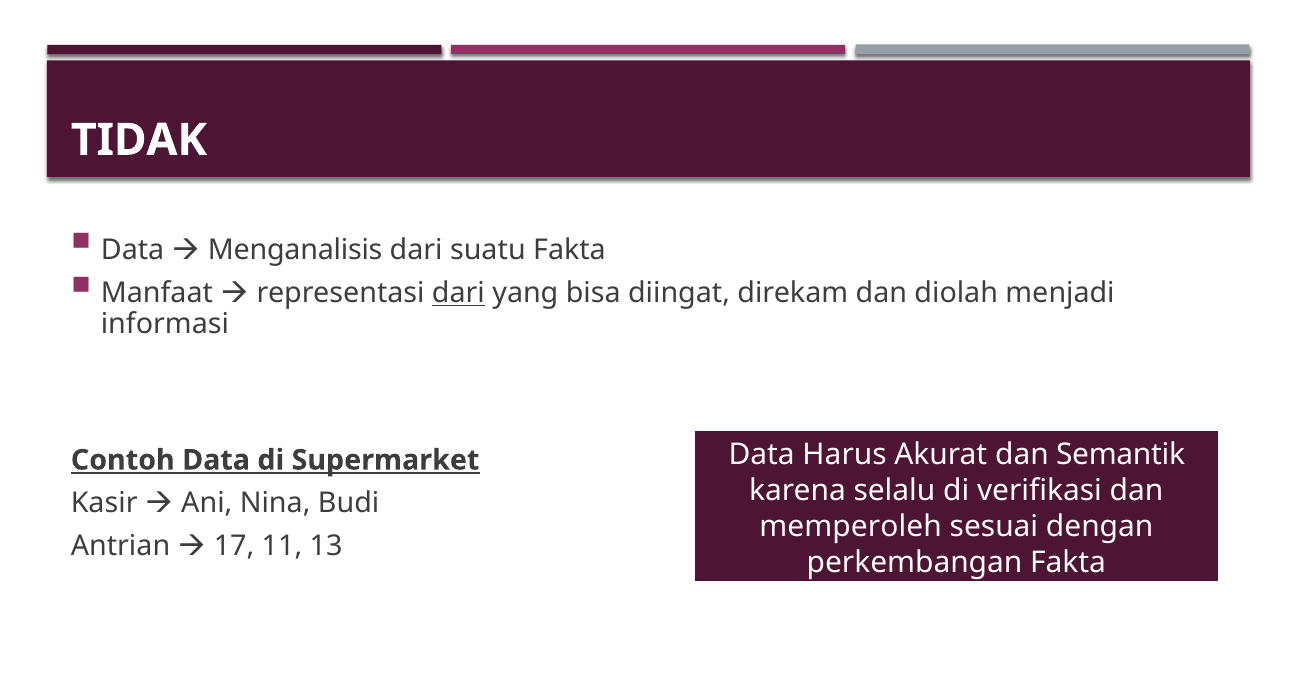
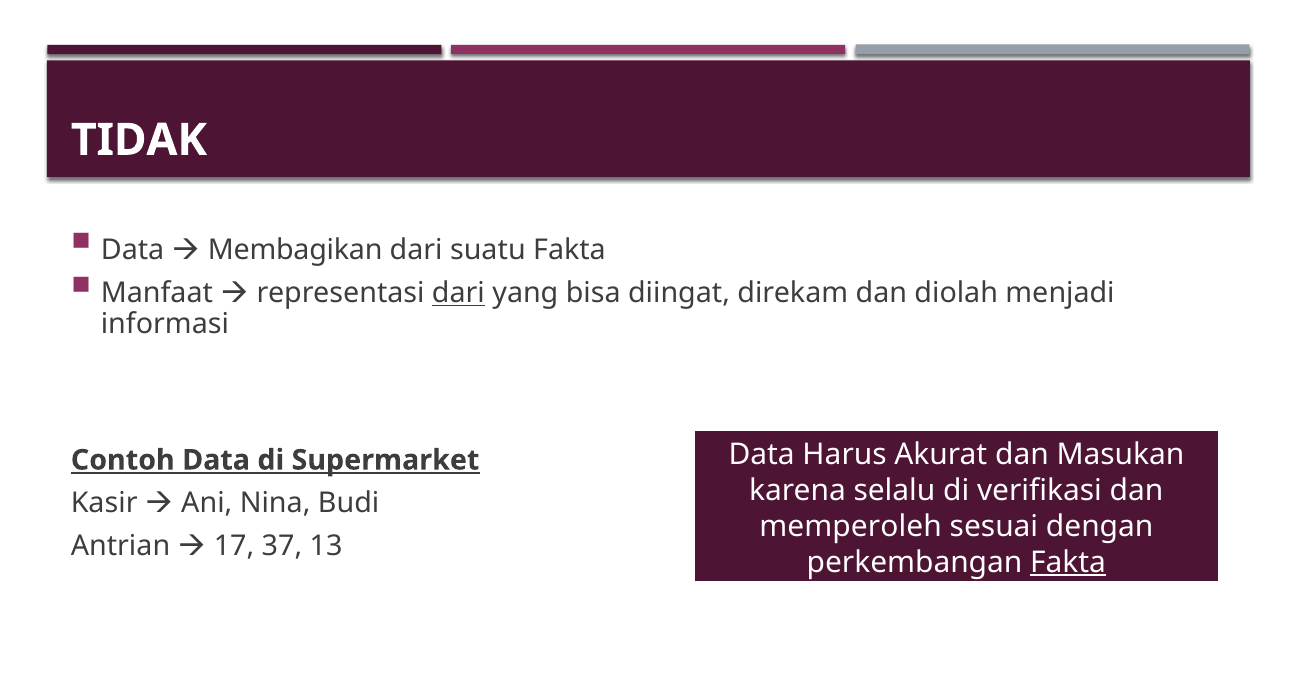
Menganalisis: Menganalisis -> Membagikan (295, 250)
Semantik: Semantik -> Masukan (1120, 455)
11: 11 -> 37 (282, 546)
Fakta underline: none -> present (1068, 562)
